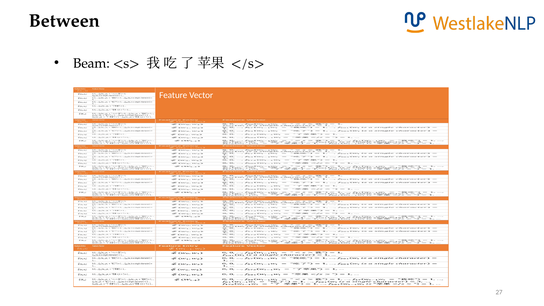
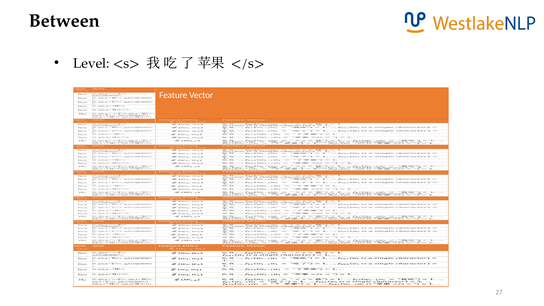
Beam: Beam -> Level (91, 63)
